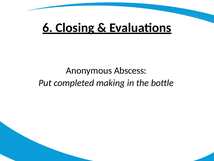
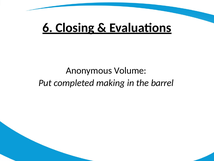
Abscess: Abscess -> Volume (130, 70)
bottle: bottle -> barrel (162, 83)
